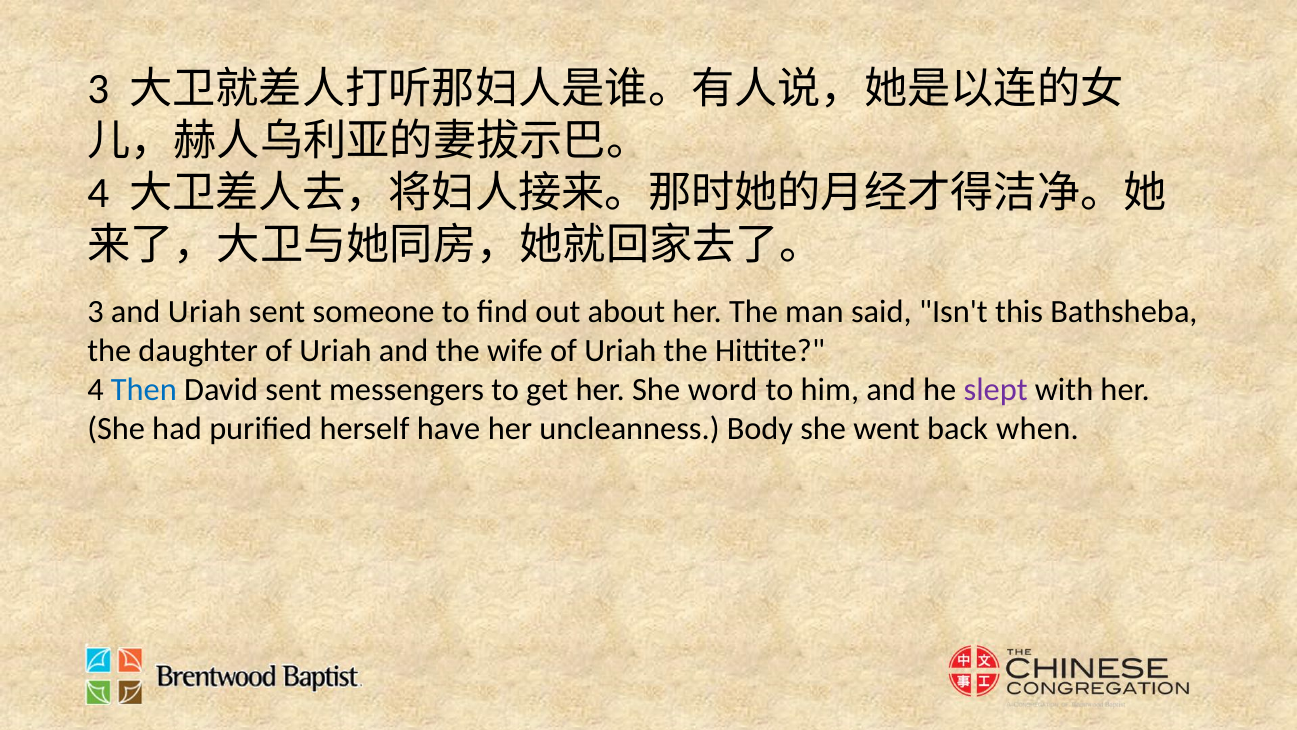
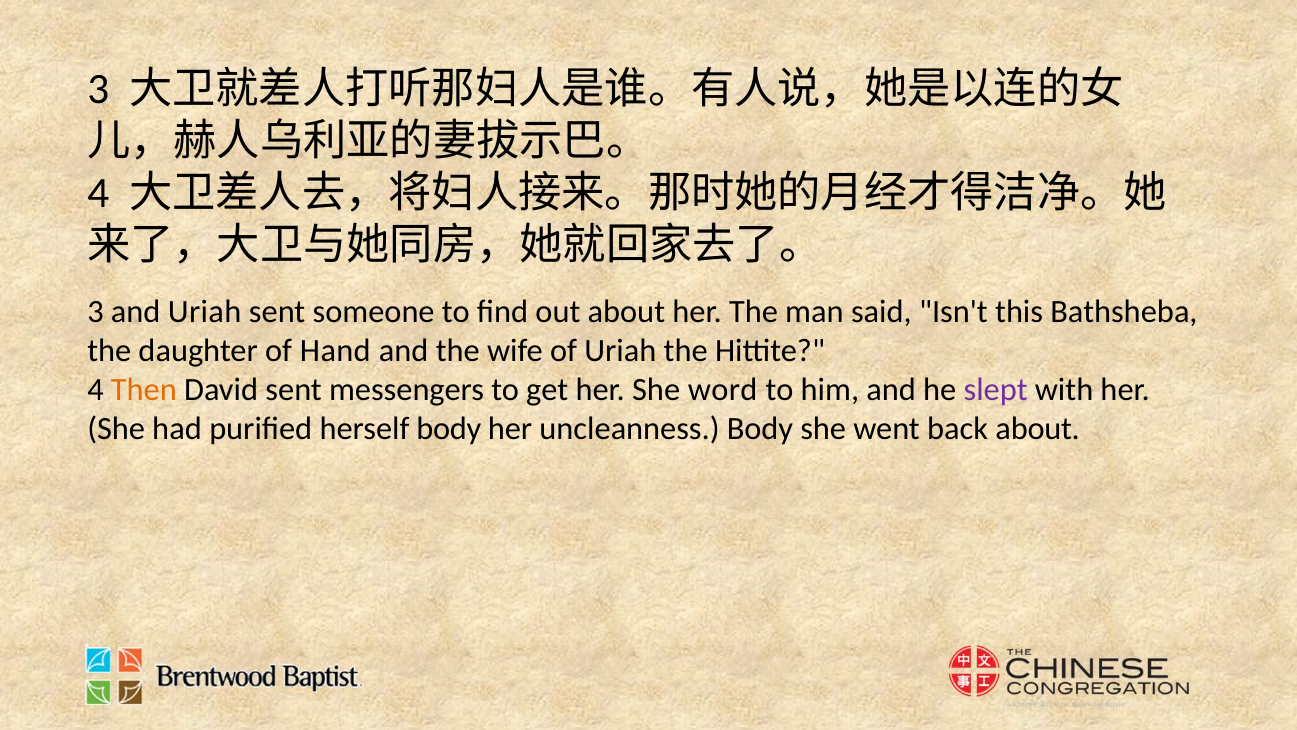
daughter of Uriah: Uriah -> Hand (335, 350)
Then colour: blue -> orange (144, 389)
herself have: have -> body (449, 428)
back when: when -> about (1038, 428)
